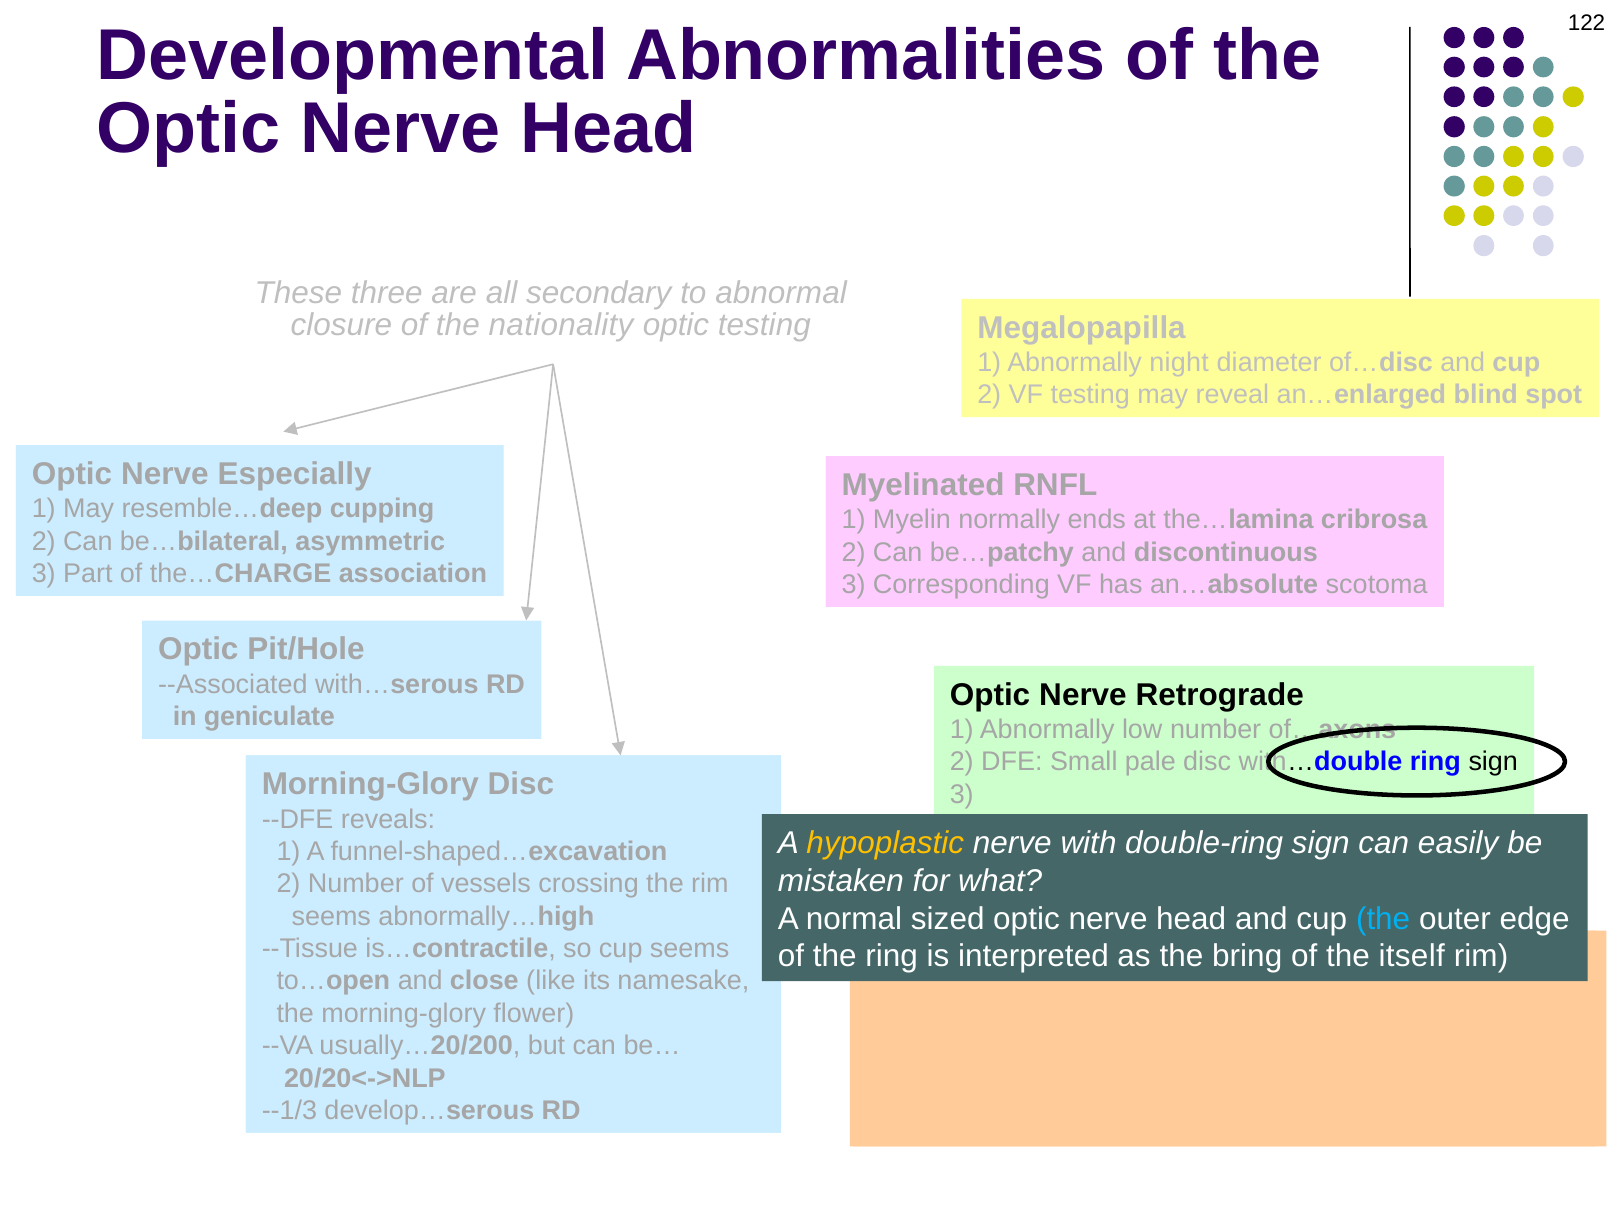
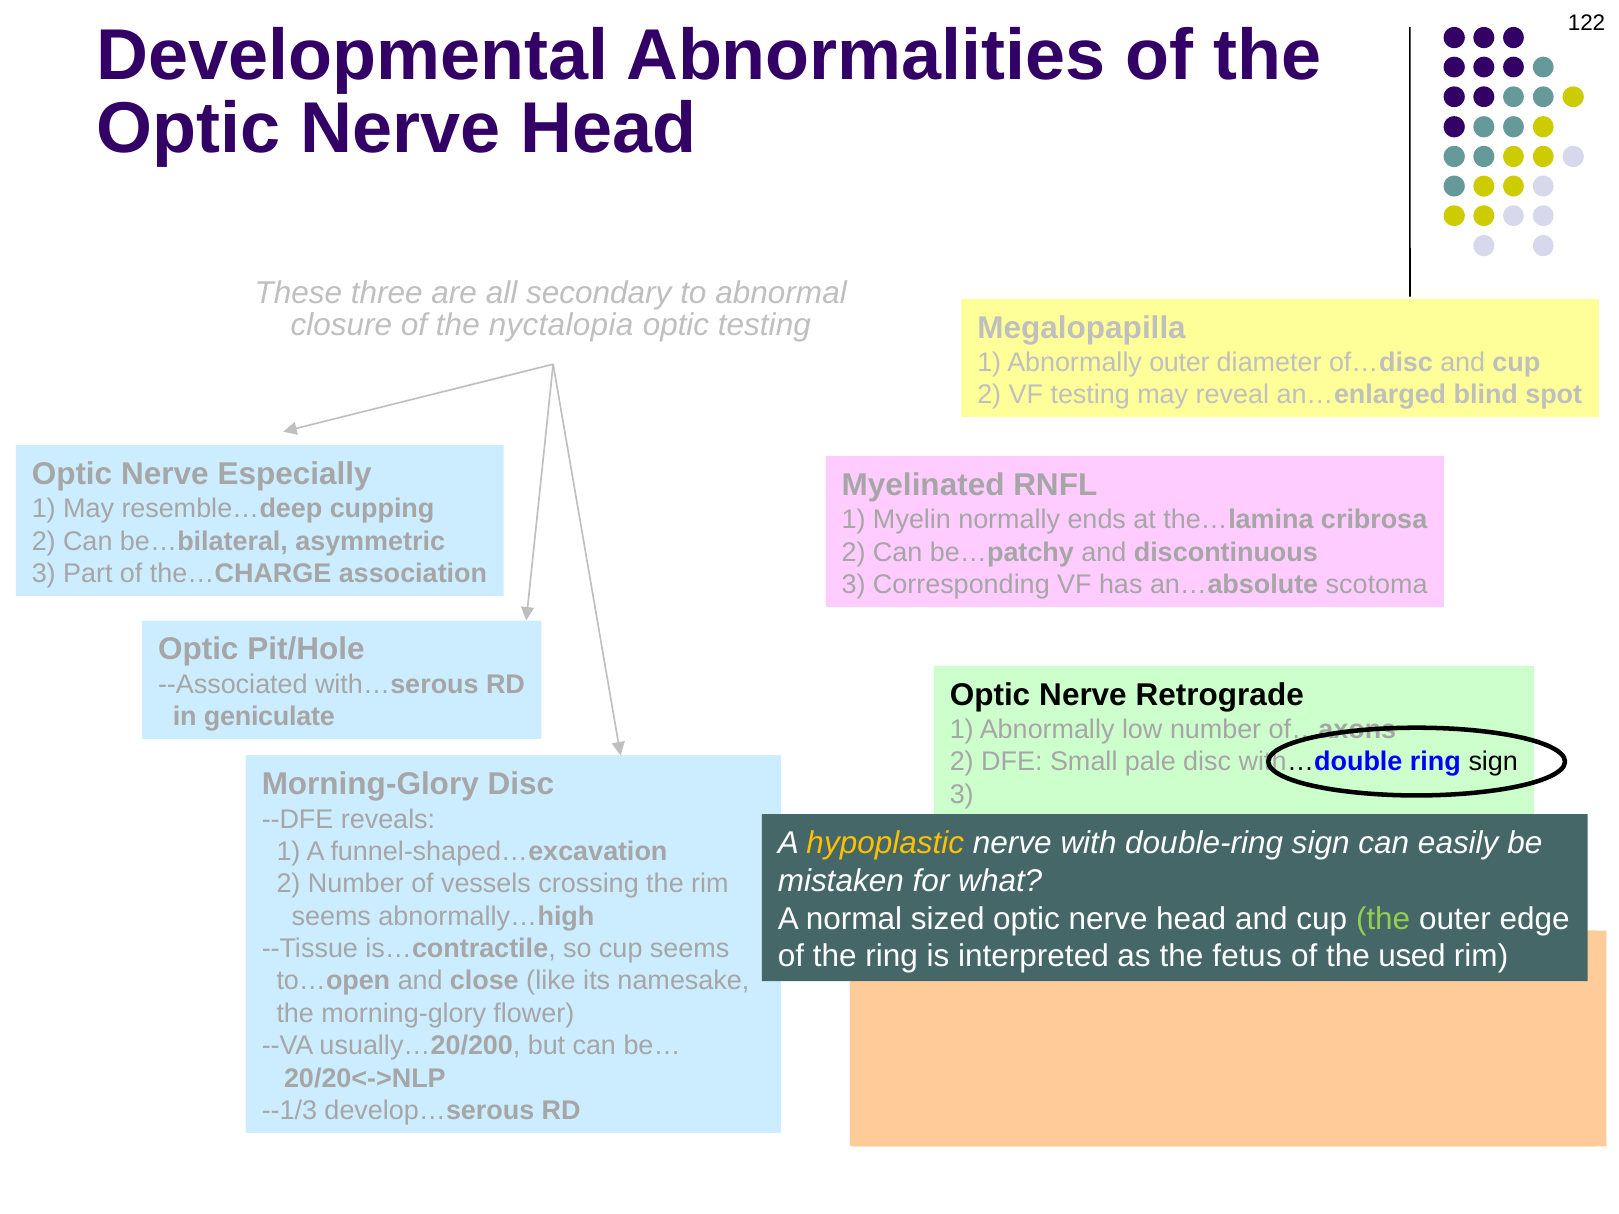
nationality: nationality -> nyctalopia (561, 325)
Abnormally night: night -> outer (1179, 363)
the colour: light blue -> light green (1383, 919)
bring: bring -> fetus (1247, 957)
itself: itself -> used (1412, 957)
